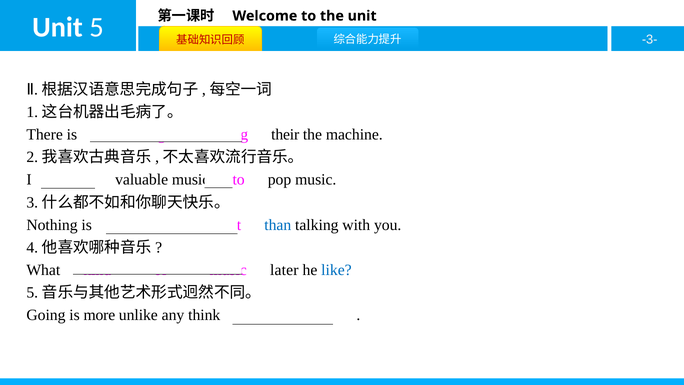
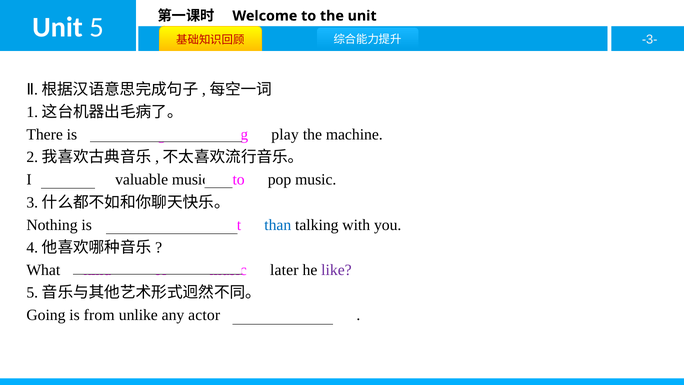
their: their -> play (285, 135)
like colour: blue -> purple (336, 270)
more: more -> from (99, 315)
think: think -> actor (204, 315)
